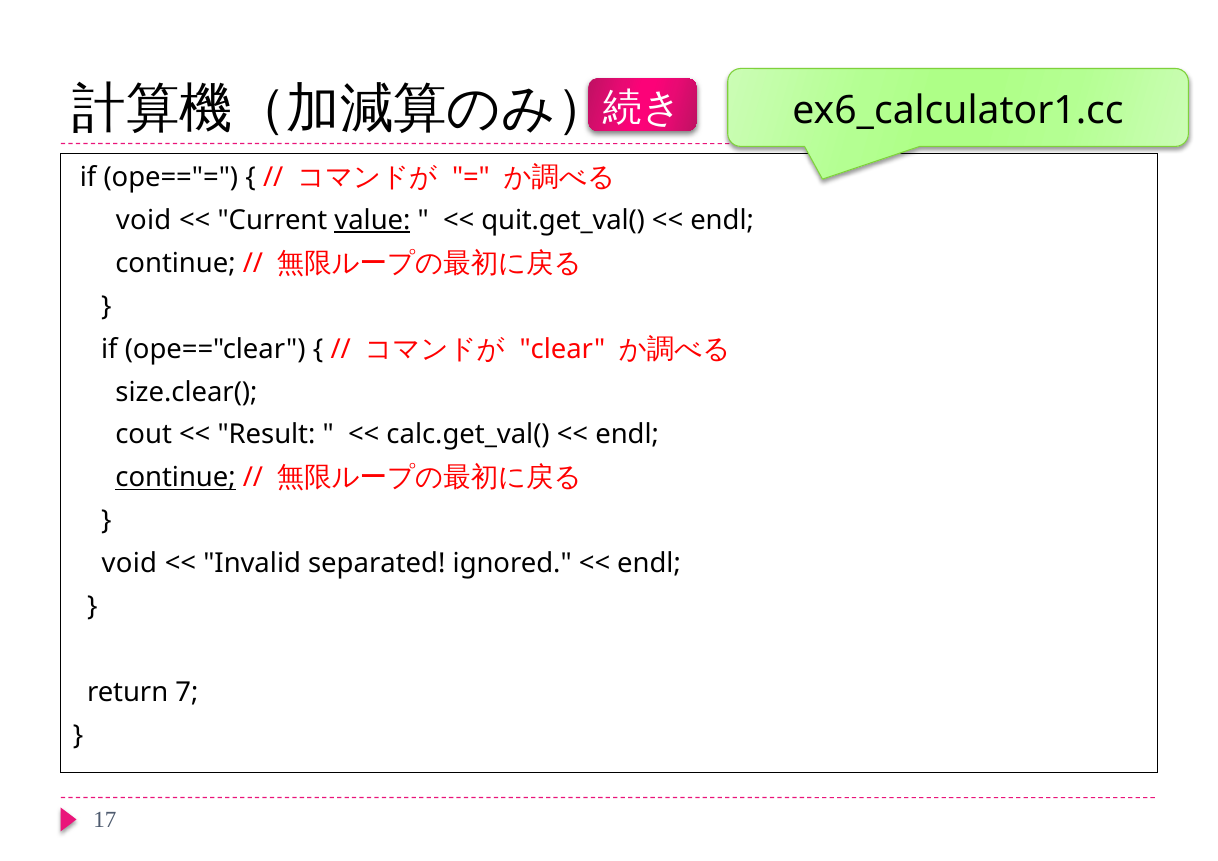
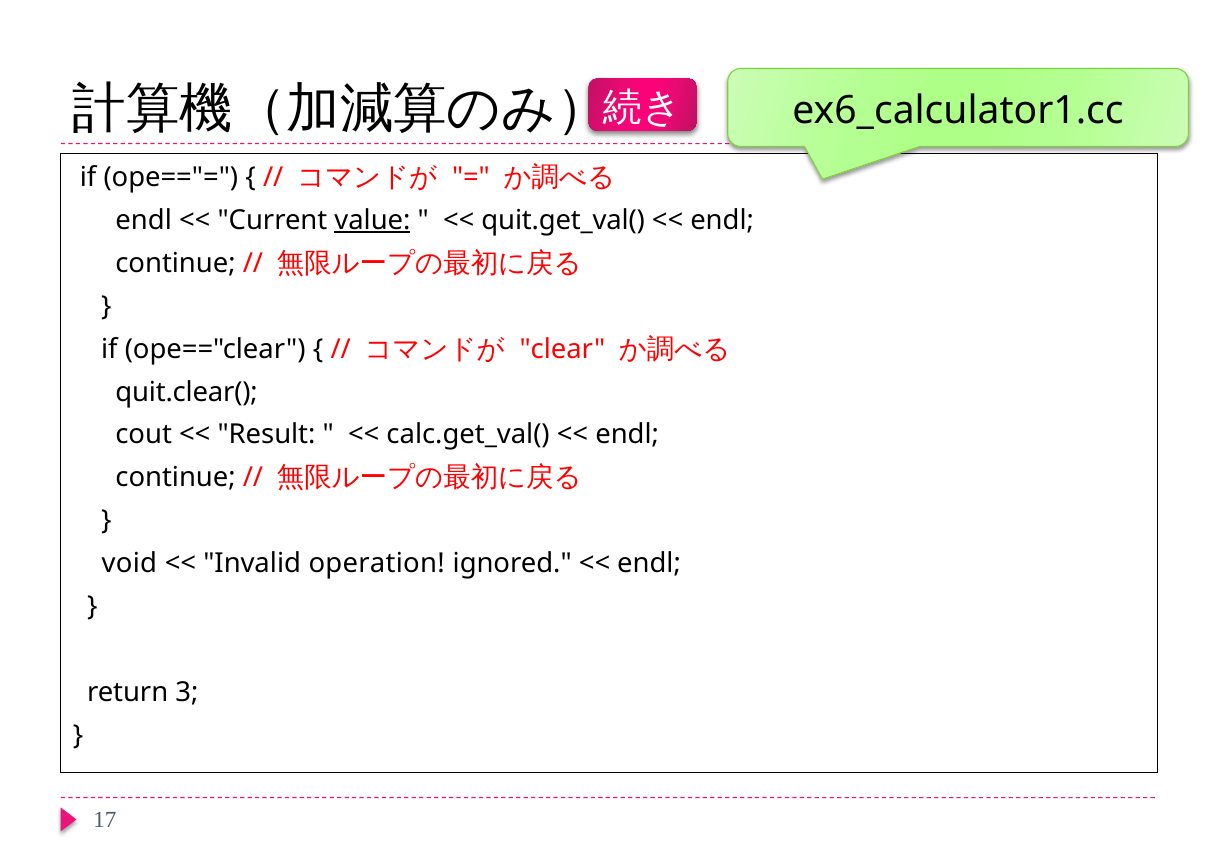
void: void -> endl (144, 220)
size.clear(: size.clear( -> quit.clear( (187, 392)
continue underline: present -> none (176, 478)
separated: separated -> operation (377, 564)
7: 7 -> 3 (187, 693)
